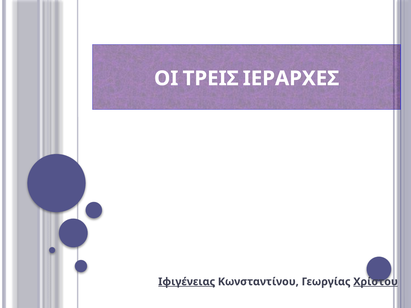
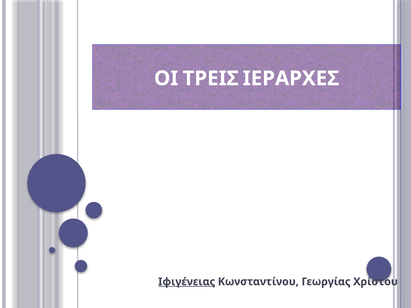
Χρίστου underline: present -> none (376, 282)
